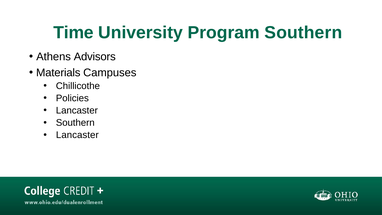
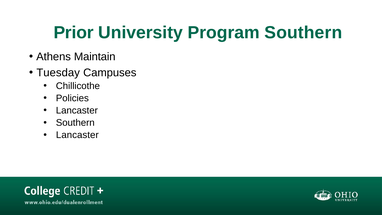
Time: Time -> Prior (74, 33)
Advisors: Advisors -> Maintain (95, 57)
Materials: Materials -> Tuesday (58, 73)
